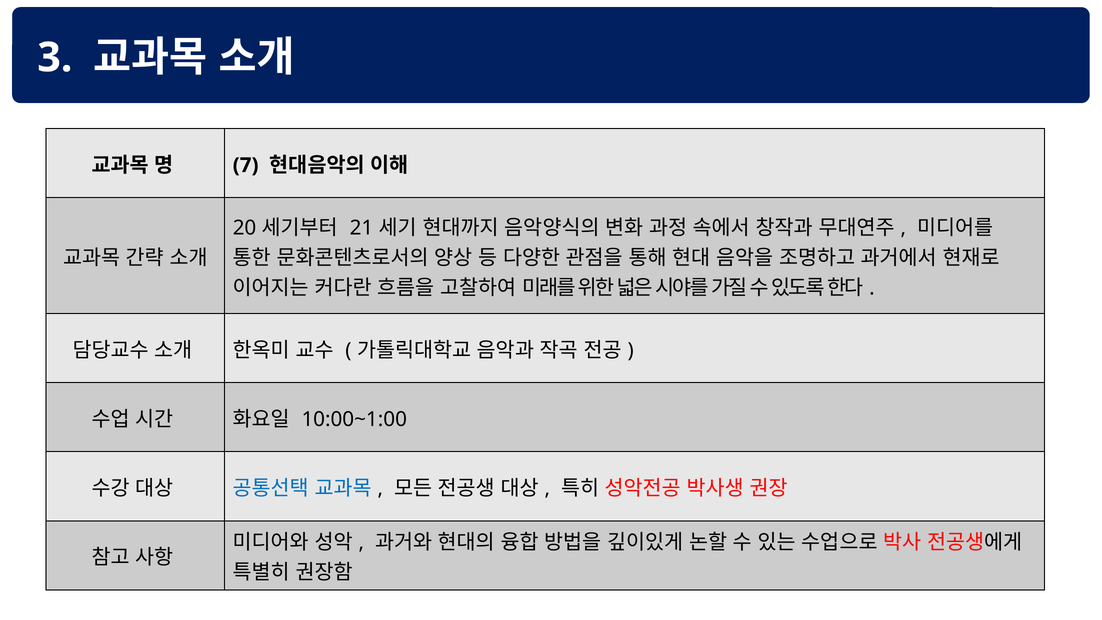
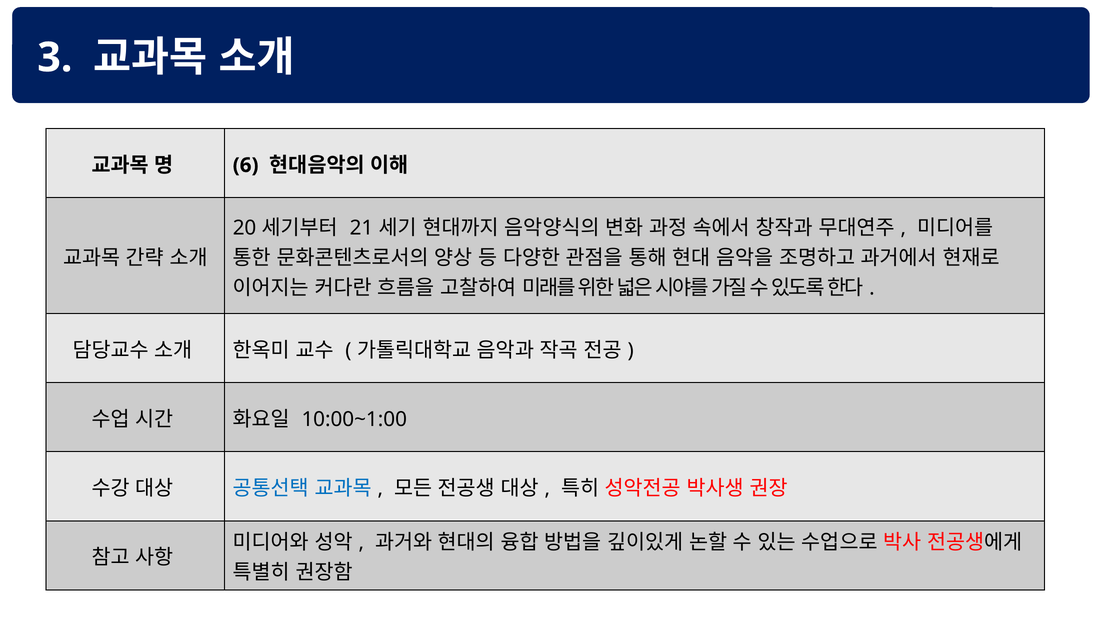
7: 7 -> 6 (246, 165)
